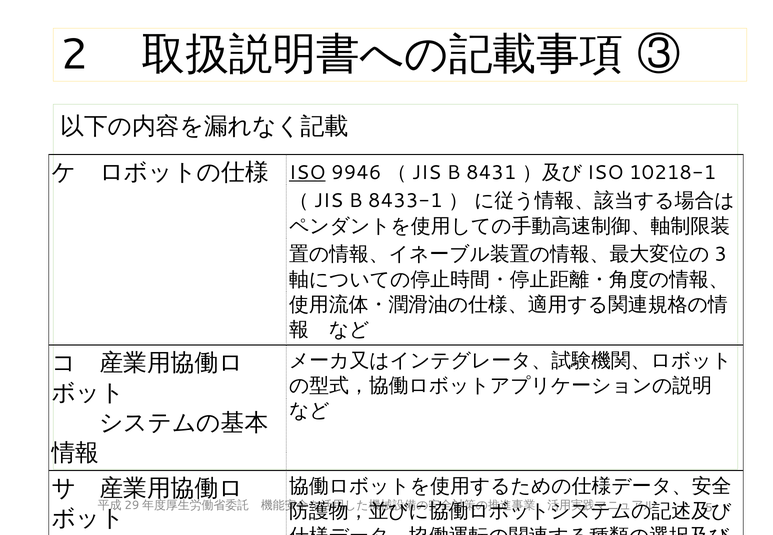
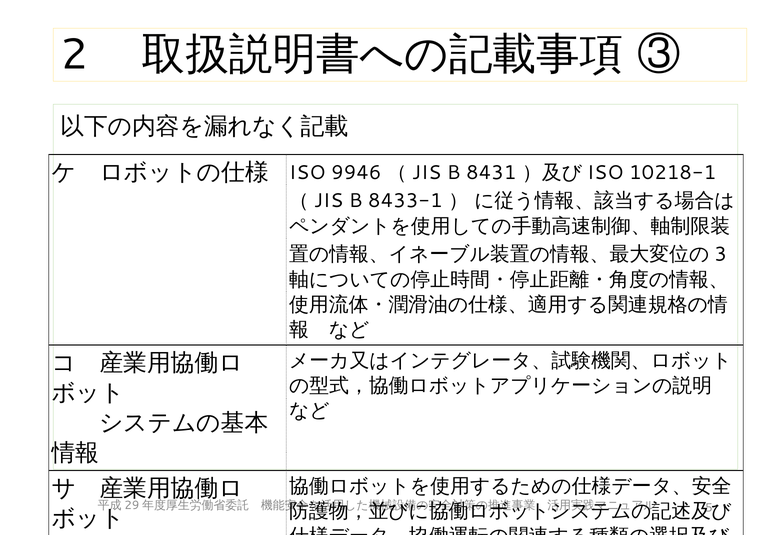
ISO underline: present -> none (307, 173)
